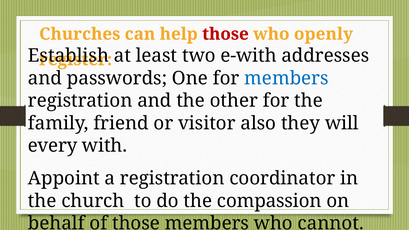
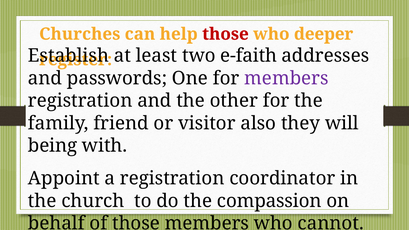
openly: openly -> deeper (324, 34)
e-with: e-with -> e-faith (249, 56)
members colour: blue -> purple (286, 78)
every: every -> being (53, 146)
